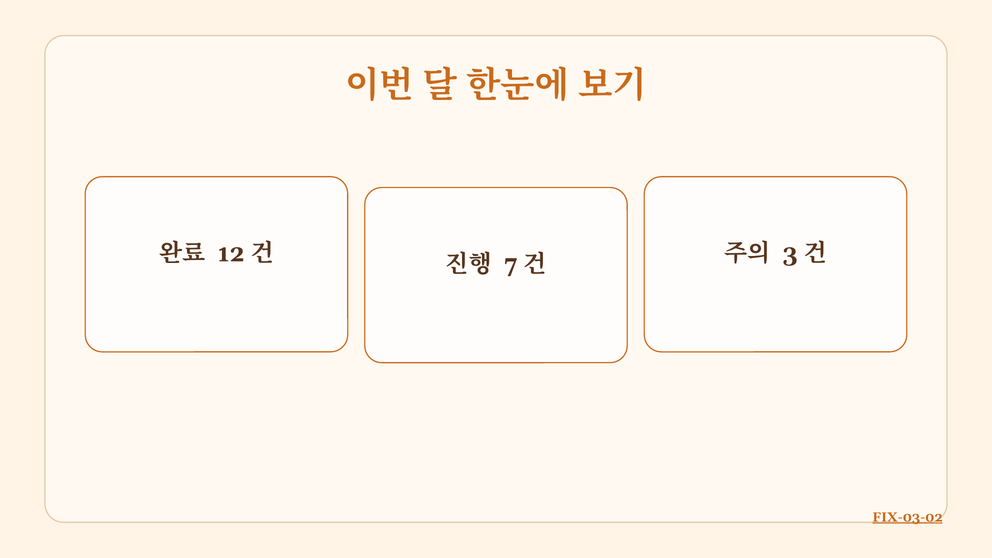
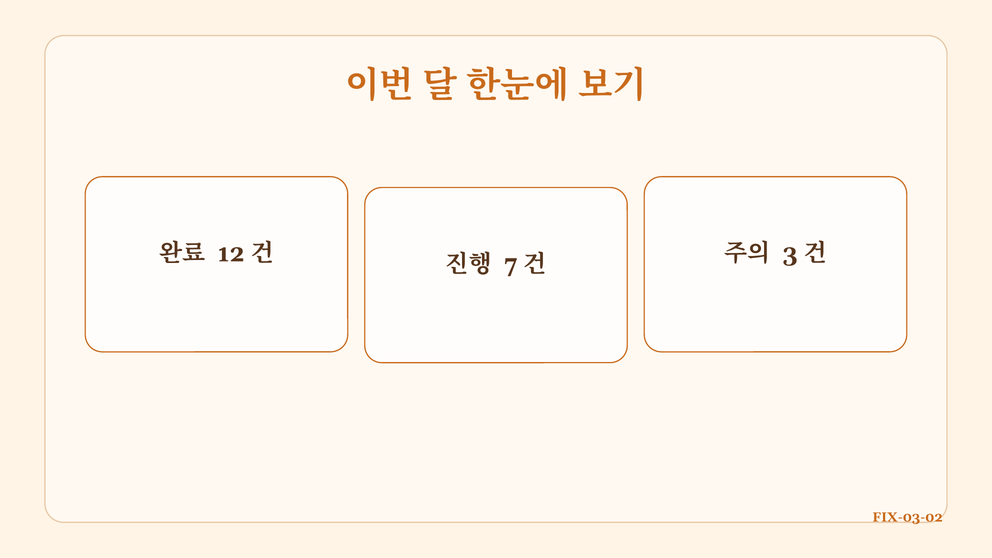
FIX-03-02 underline: present -> none (907, 517)
